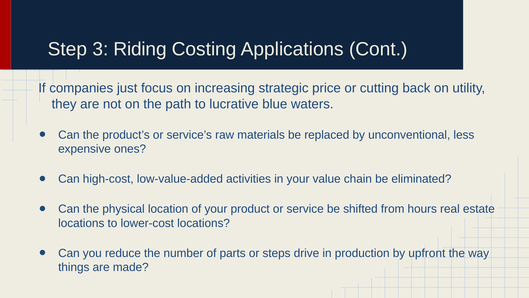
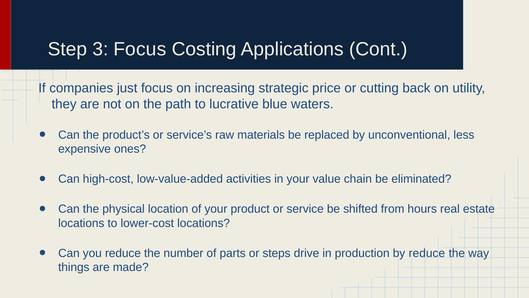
3 Riding: Riding -> Focus (140, 49)
by upfront: upfront -> reduce (427, 253)
